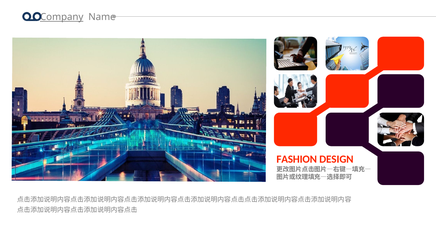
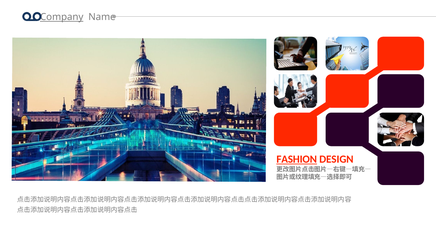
FASHION underline: none -> present (297, 160)
